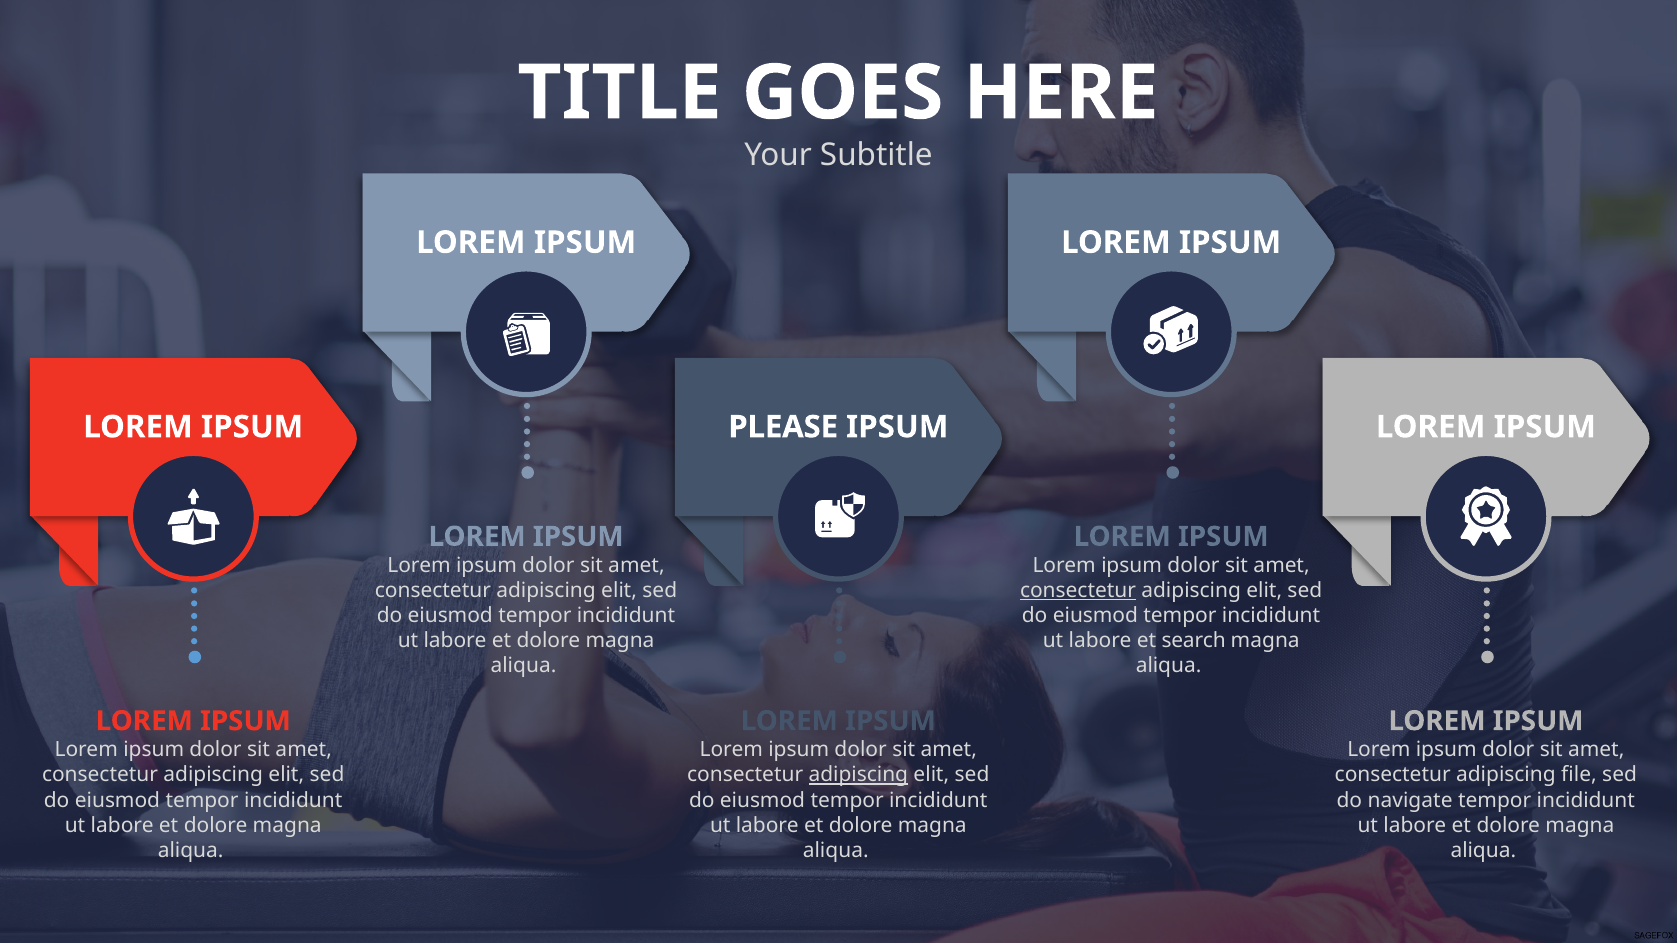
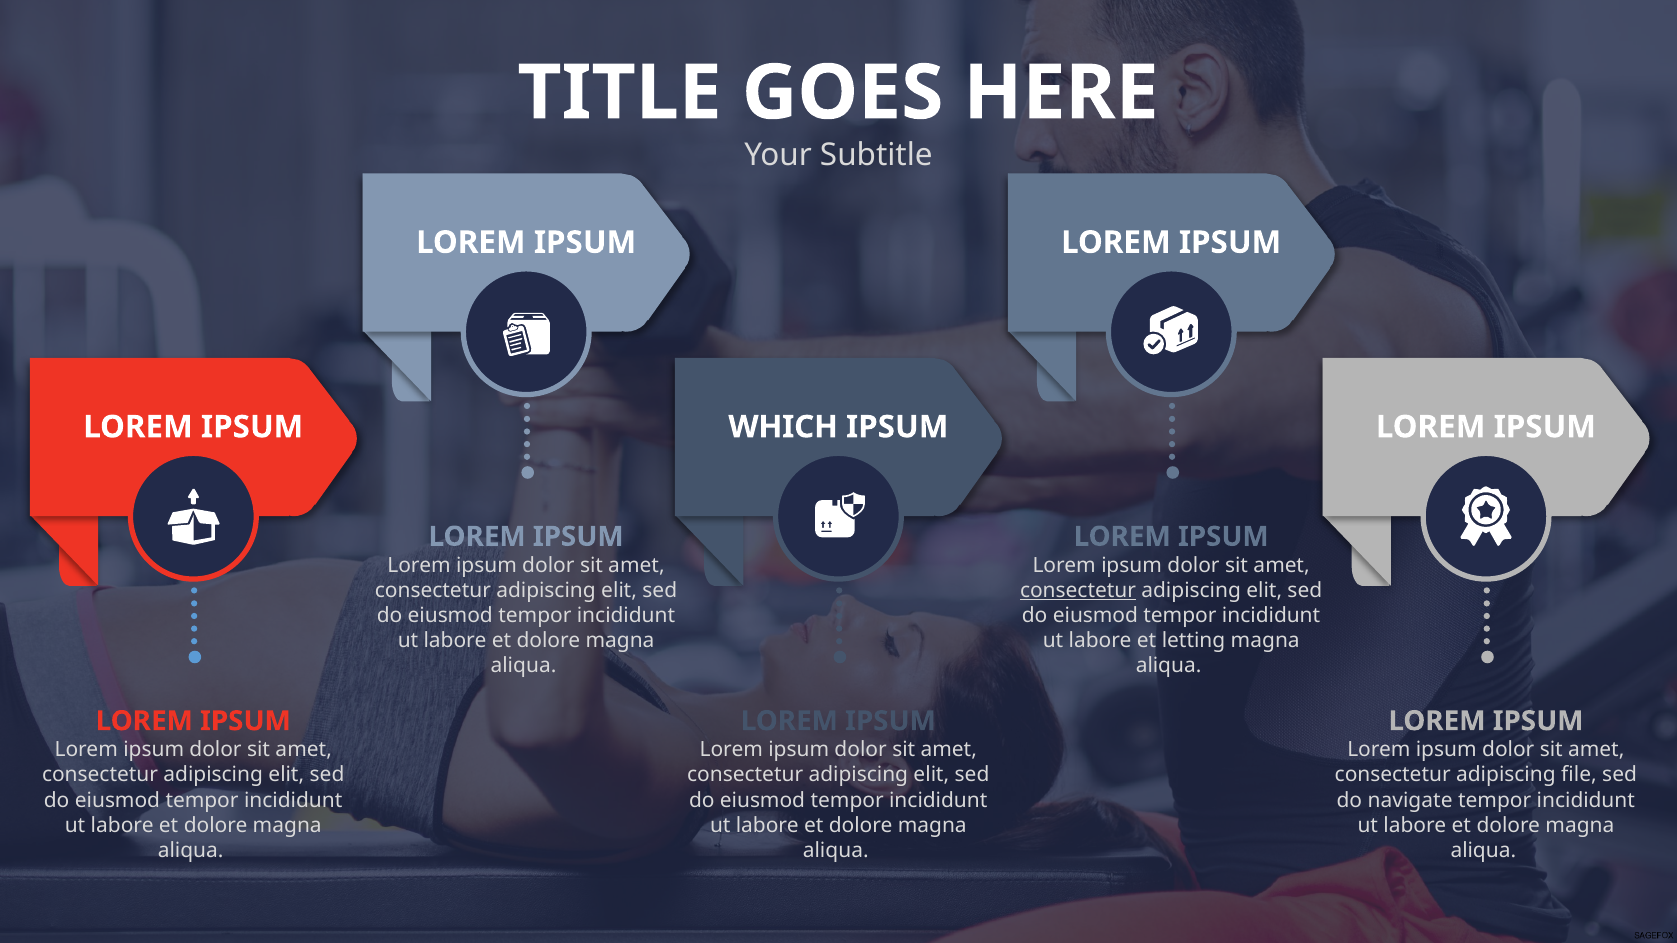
PLEASE: PLEASE -> WHICH (783, 427)
search: search -> letting (1194, 641)
adipiscing underline: present -> none (858, 775)
